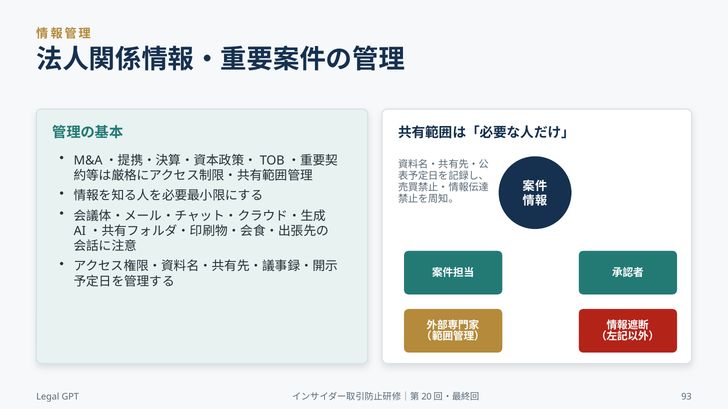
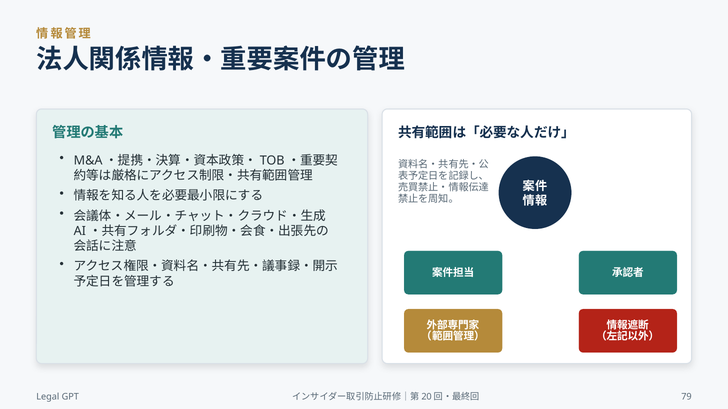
93: 93 -> 79 (686, 397)
